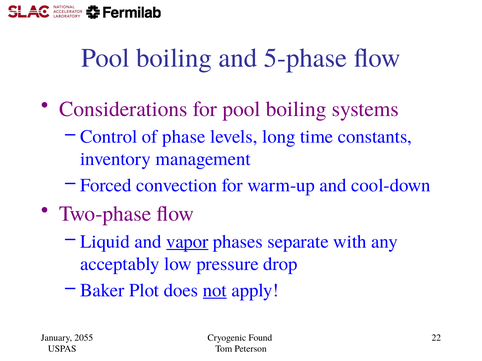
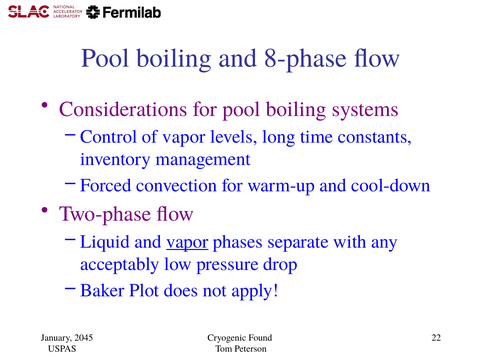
5-phase: 5-phase -> 8-phase (306, 58)
of phase: phase -> vapor (184, 137)
not underline: present -> none (215, 291)
2055: 2055 -> 2045 (84, 338)
